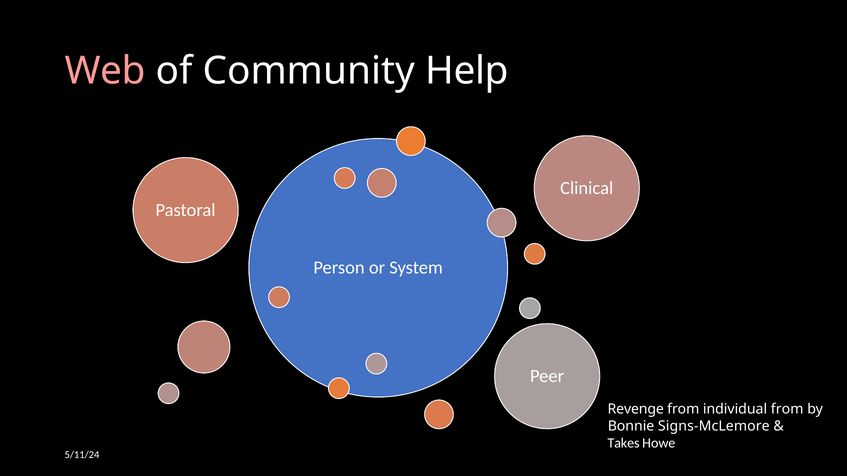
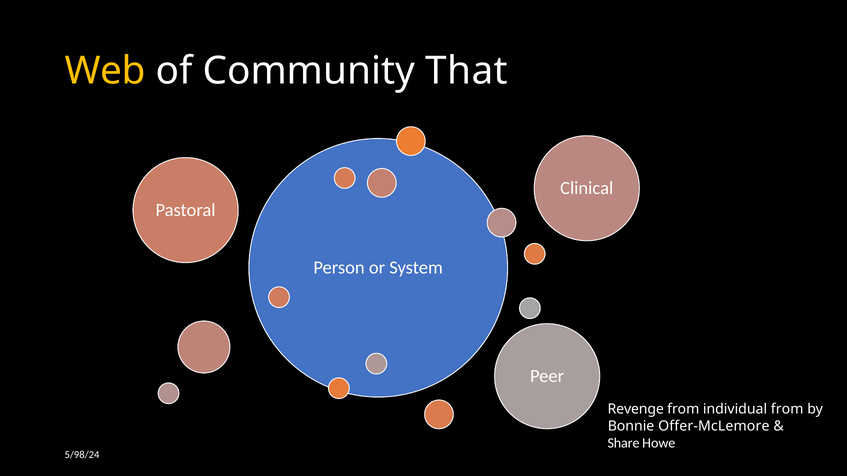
Web colour: pink -> yellow (105, 71)
Help: Help -> That (467, 71)
Signs-McLemore: Signs-McLemore -> Offer-McLemore (714, 427)
Takes: Takes -> Share (624, 443)
5/11/24: 5/11/24 -> 5/98/24 (82, 455)
